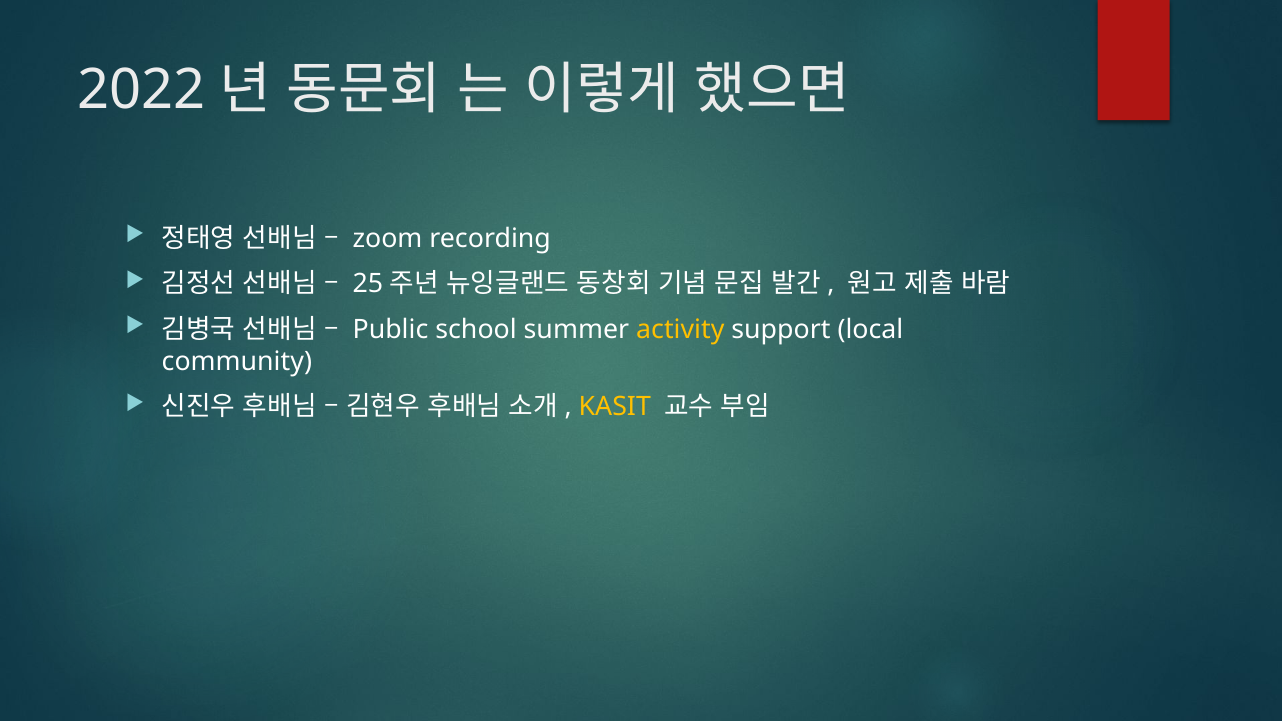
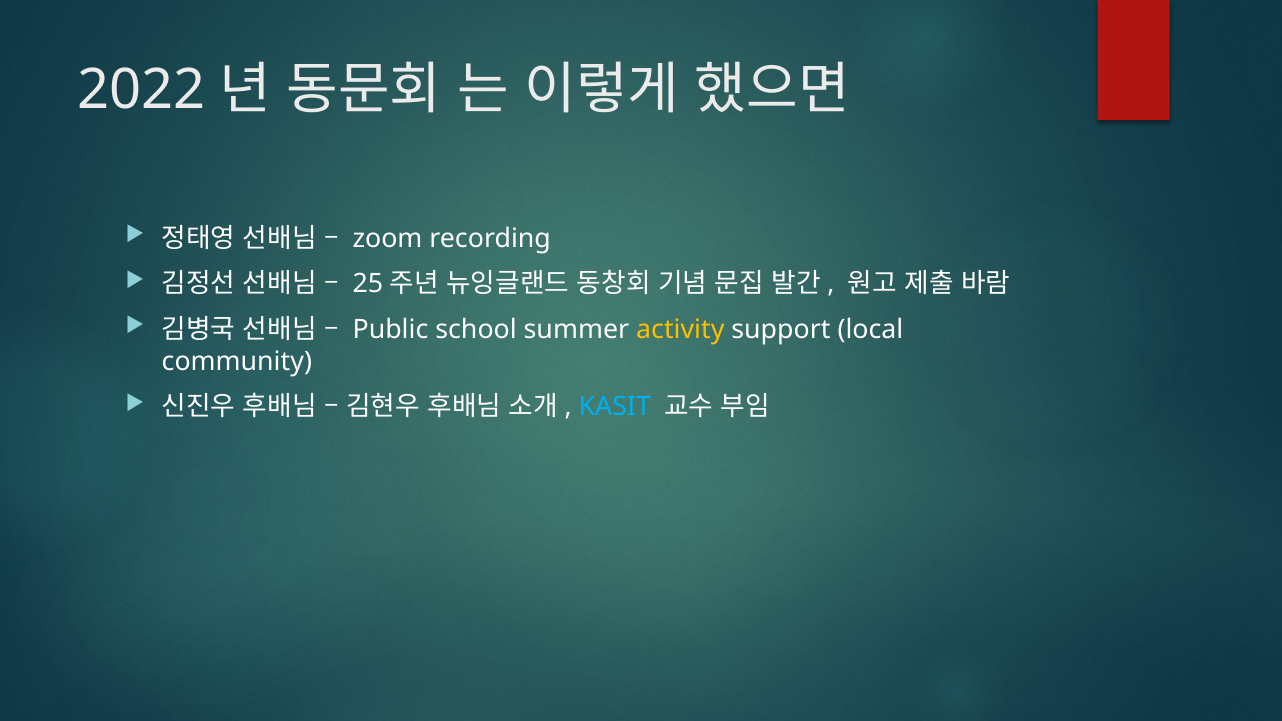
KASIT colour: yellow -> light blue (615, 407)
